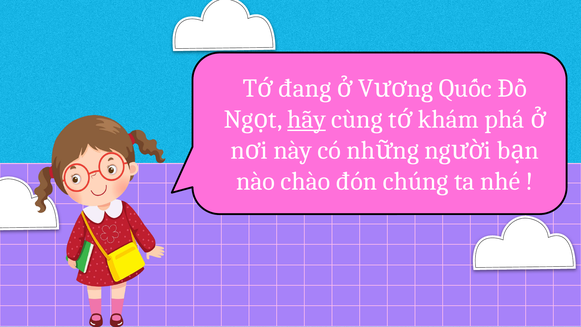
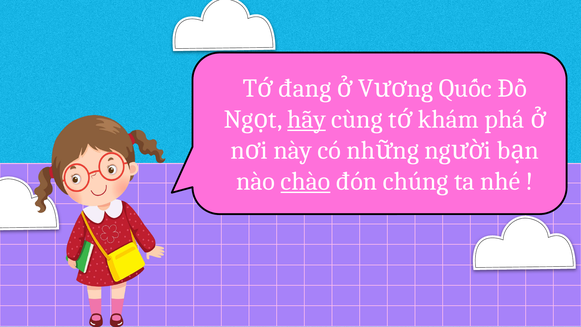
chào underline: none -> present (306, 181)
